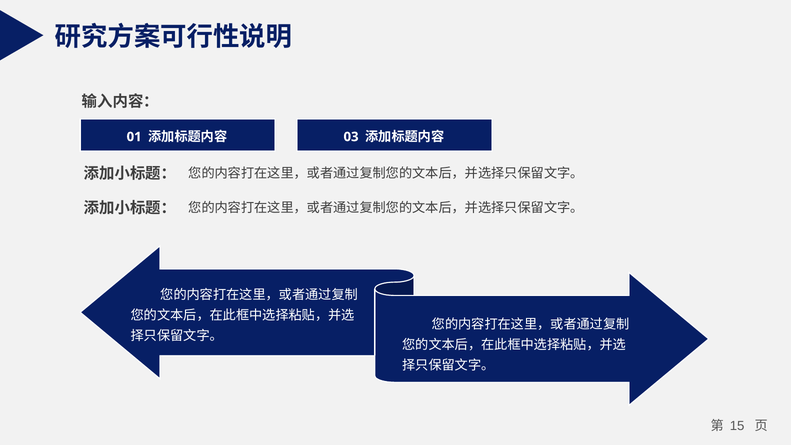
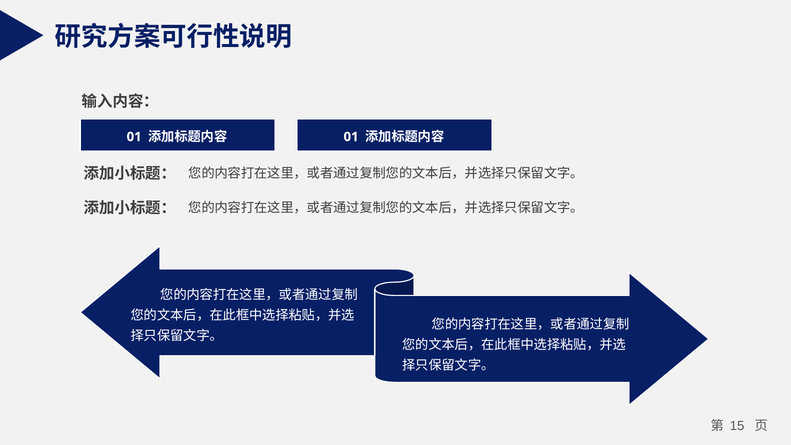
03: 03 -> 01 (351, 137)
